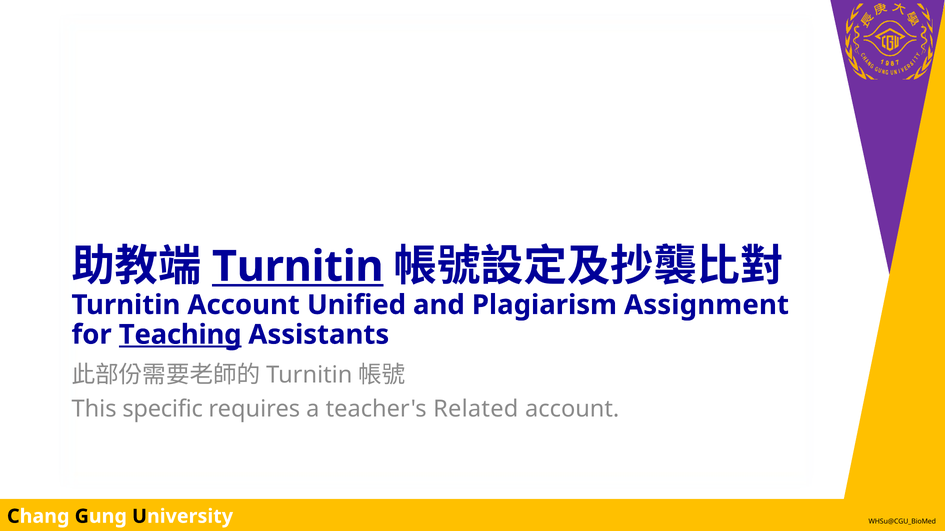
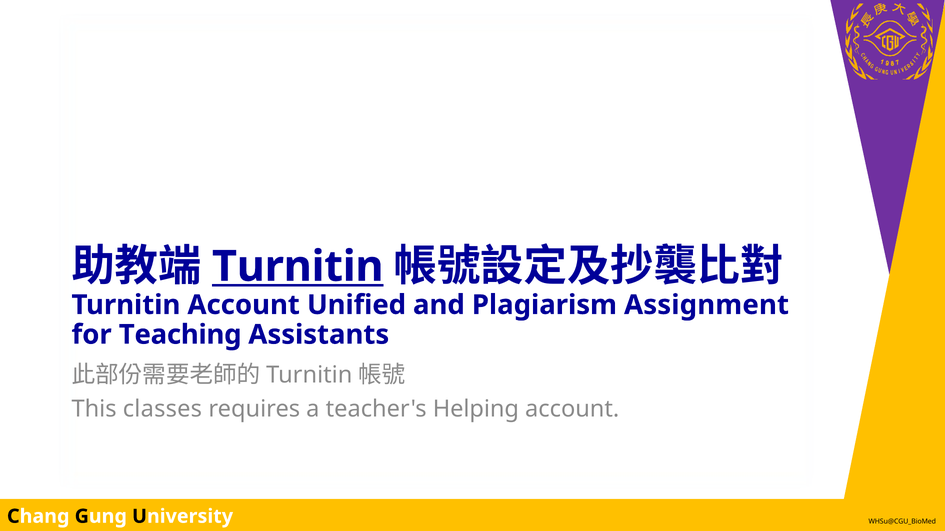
Teaching underline: present -> none (180, 335)
specific: specific -> classes (162, 409)
Related: Related -> Helping (476, 409)
